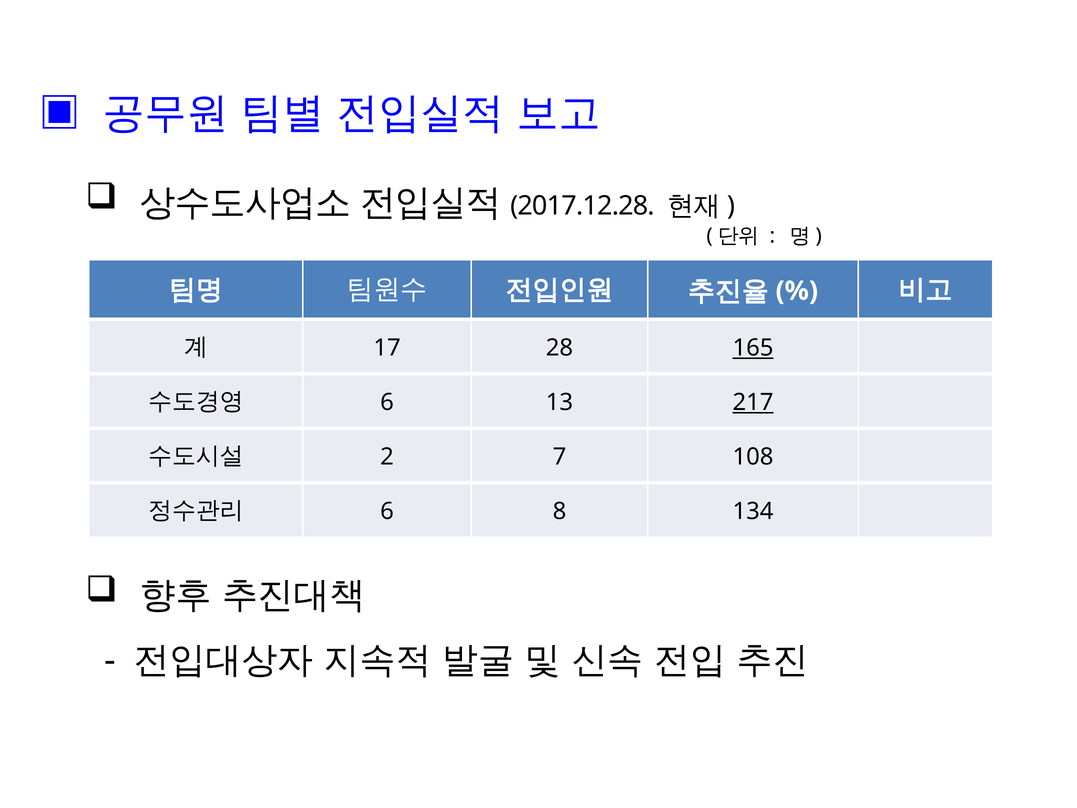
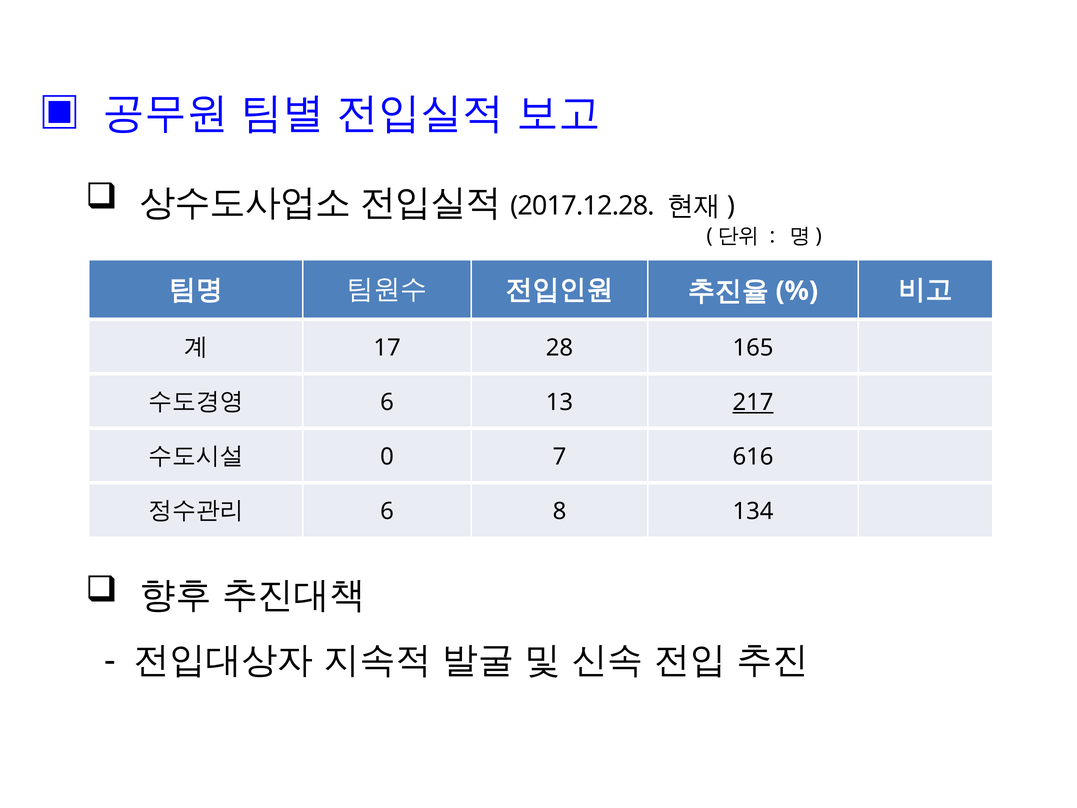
165 underline: present -> none (753, 348)
2: 2 -> 0 (387, 457)
108: 108 -> 616 (753, 457)
